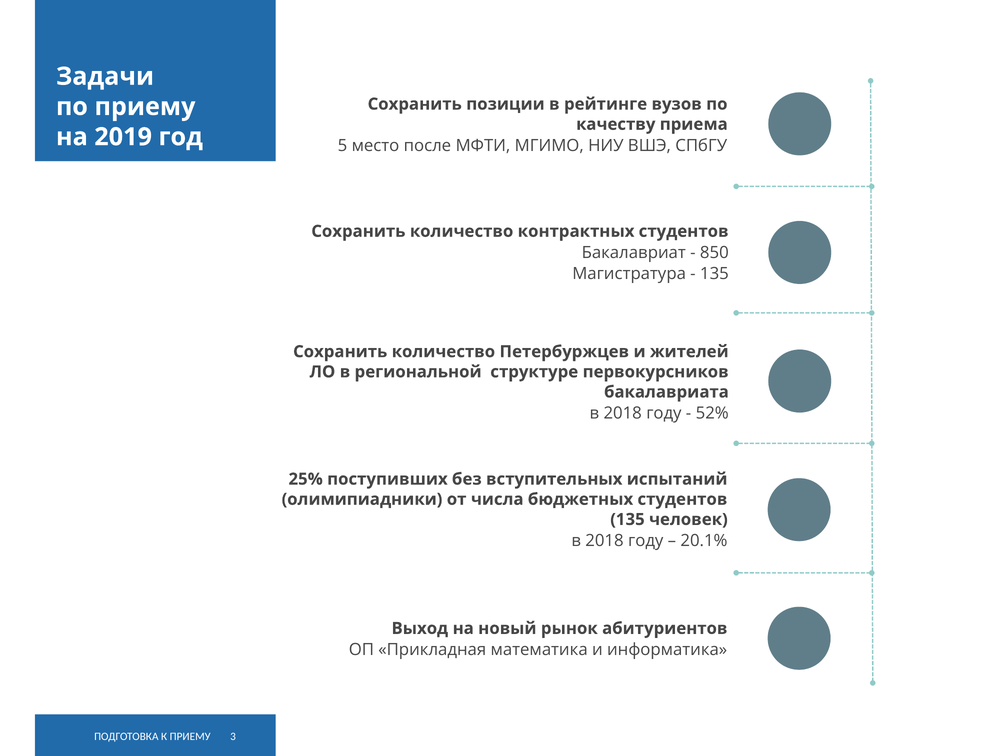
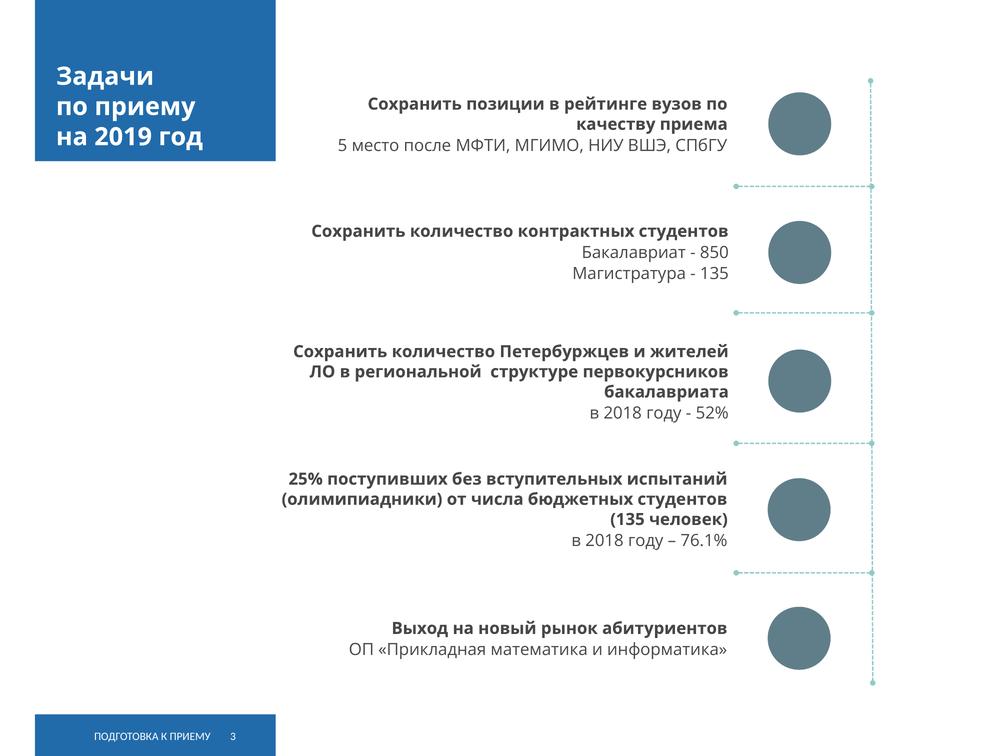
20.1%: 20.1% -> 76.1% (704, 541)
